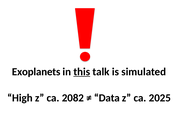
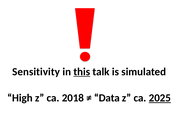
Exoplanets: Exoplanets -> Sensitivity (36, 71)
2082: 2082 -> 2018 (73, 98)
2025 underline: none -> present (160, 98)
